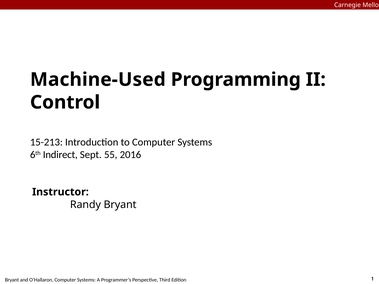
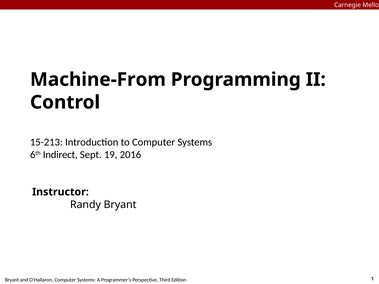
Machine-Used: Machine-Used -> Machine-From (98, 80)
55: 55 -> 19 (111, 155)
